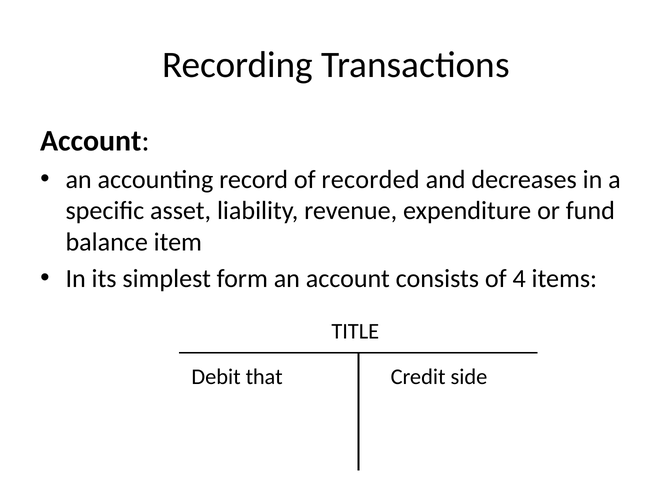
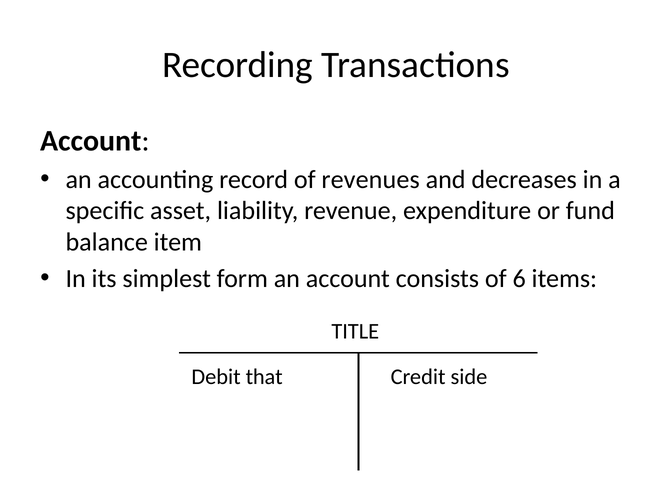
recorded: recorded -> revenues (371, 180)
4: 4 -> 6 (519, 279)
